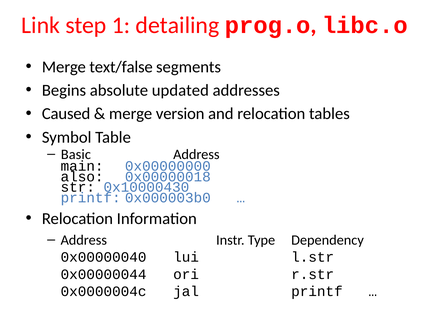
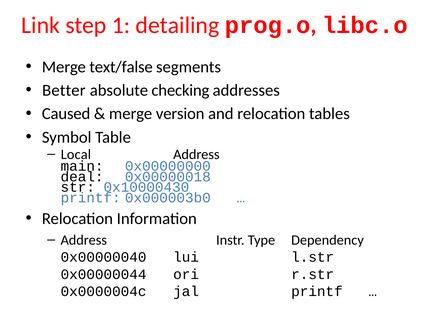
Begins: Begins -> Better (64, 90)
updated: updated -> checking (180, 90)
Basic: Basic -> Local (76, 154)
also: also -> deal (82, 177)
